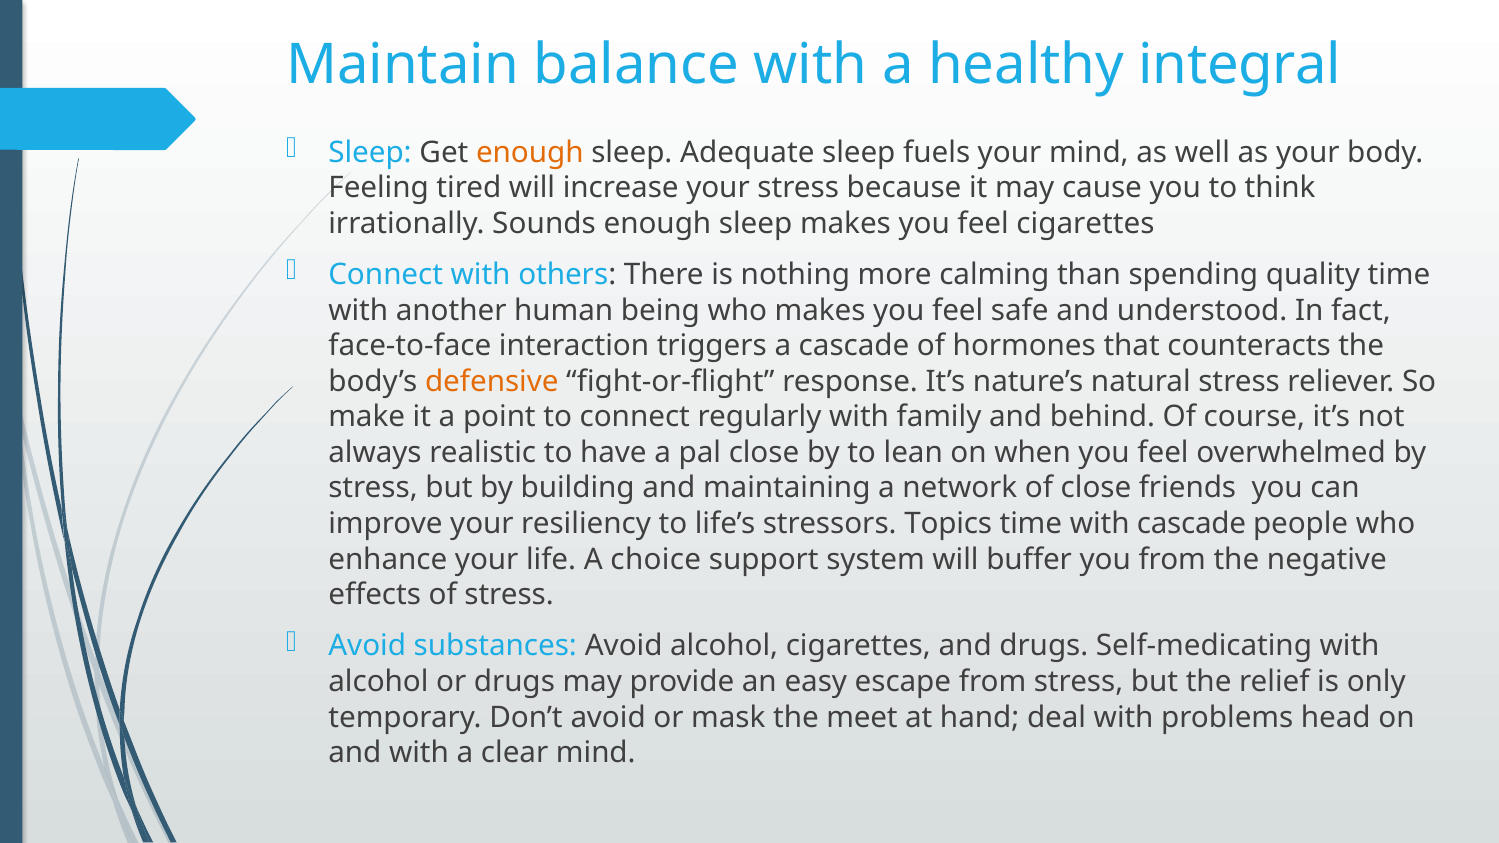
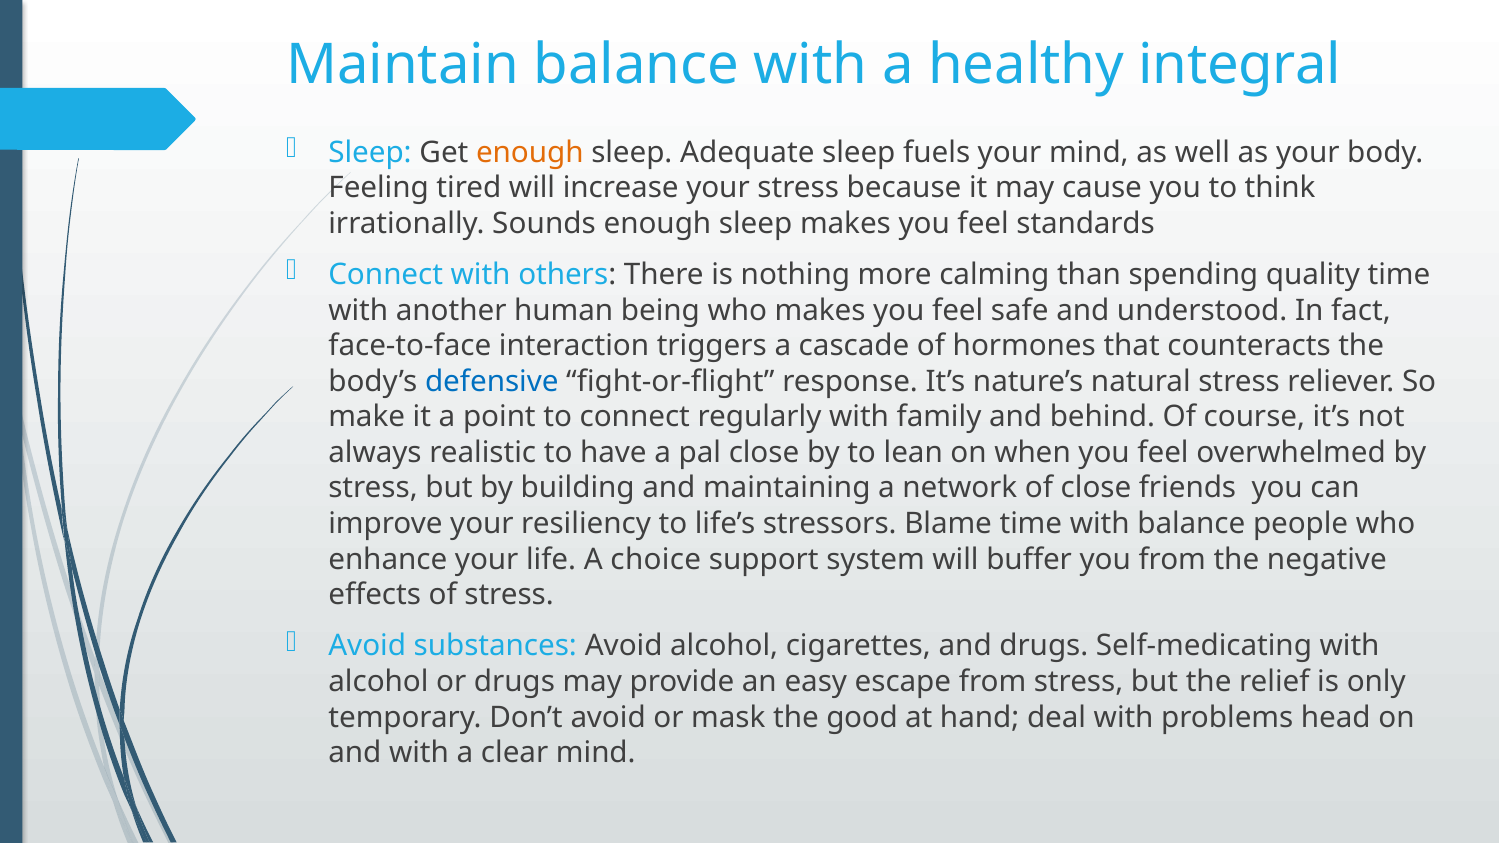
feel cigarettes: cigarettes -> standards (1086, 224)
defensive colour: orange -> blue (492, 382)
Topics: Topics -> Blame (948, 524)
with cascade: cascade -> balance (1191, 524)
meet: meet -> good (862, 717)
